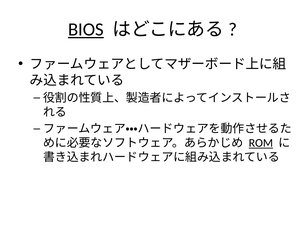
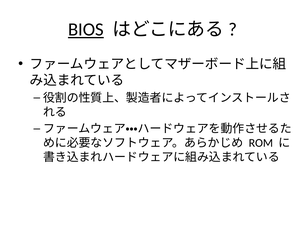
ROM underline: present -> none (261, 143)
